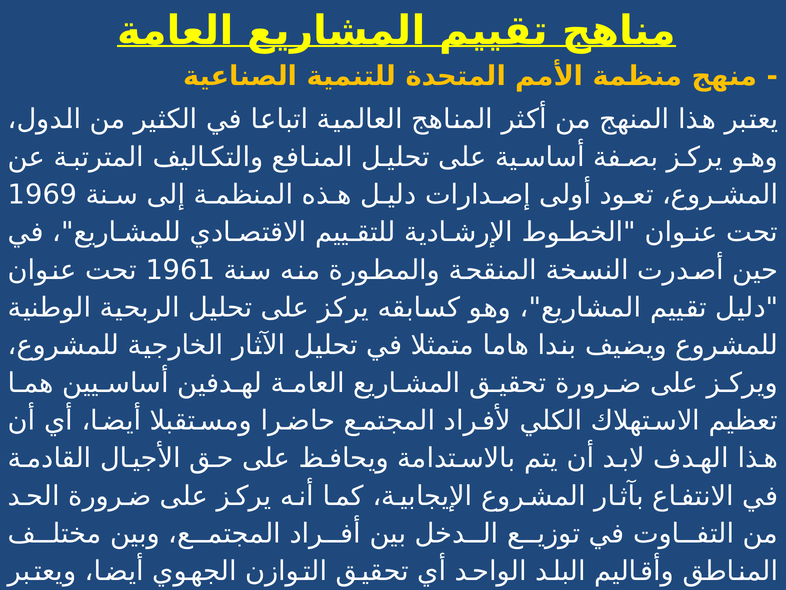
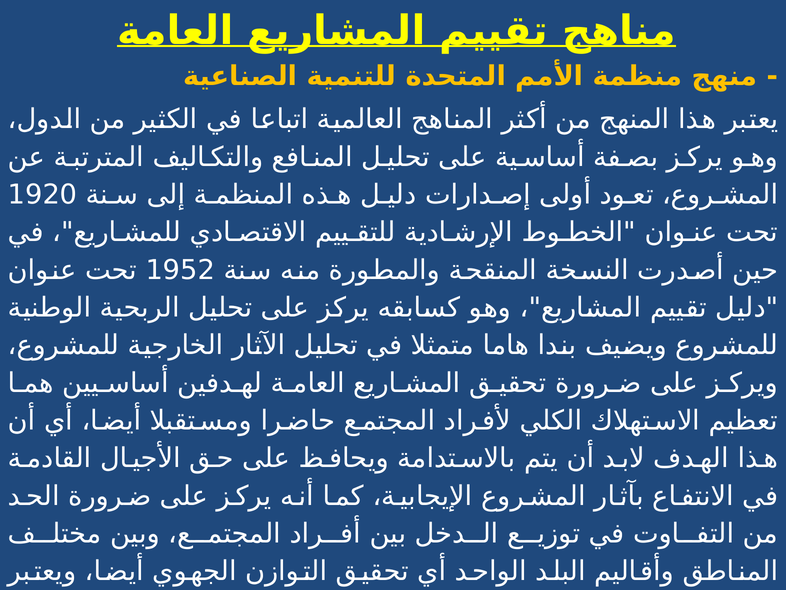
1969: 1969 -> 1920 (43, 195)
1961: 1961 -> 1952 (180, 270)
